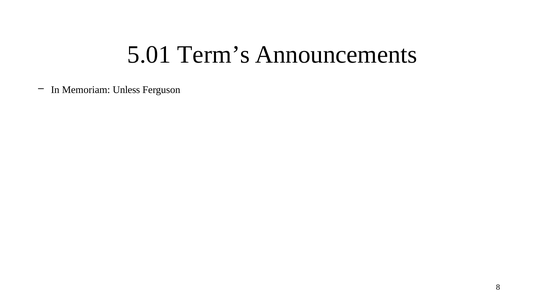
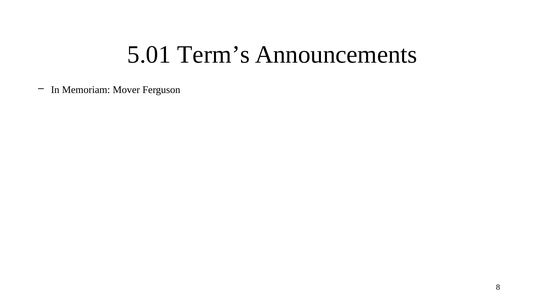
Unless: Unless -> Mover (126, 90)
